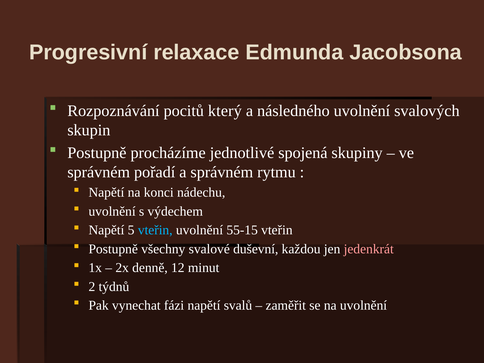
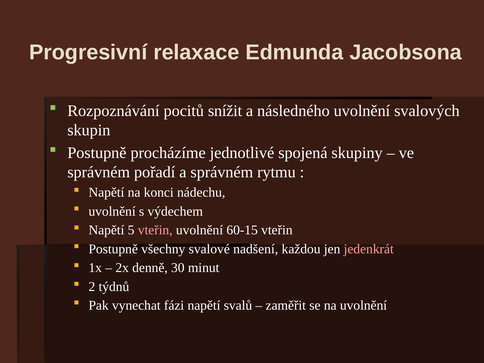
který: který -> snížit (225, 111)
vteřin colour: light blue -> pink (155, 230)
55-15: 55-15 -> 60-15 (242, 230)
duševní: duševní -> nadšení (256, 249)
12: 12 -> 30 (178, 268)
